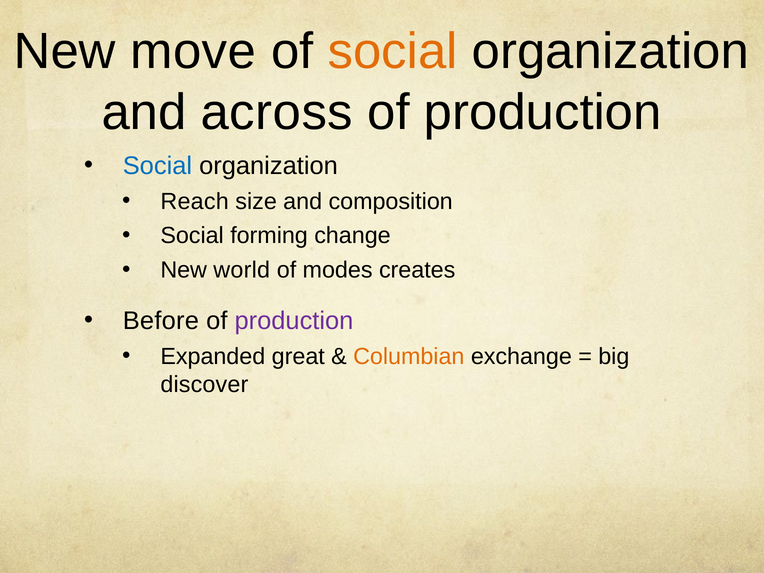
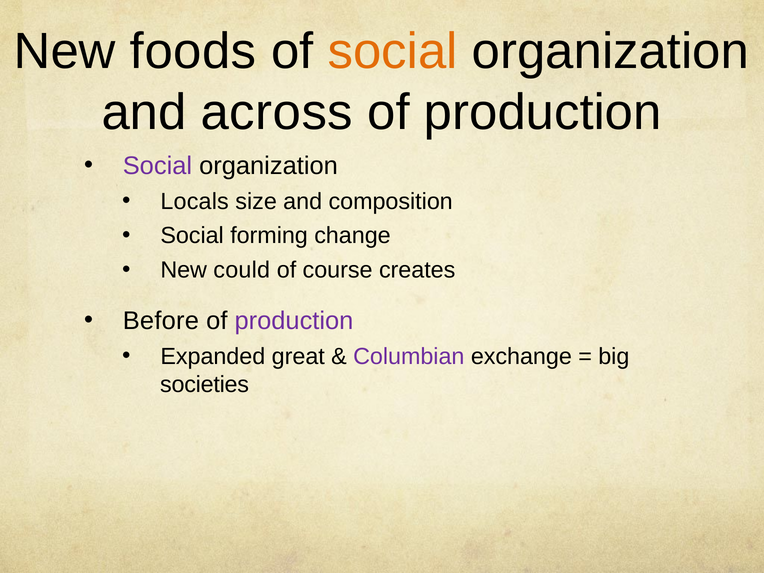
move: move -> foods (193, 51)
Social colour: blue -> purple (157, 166)
Reach: Reach -> Locals (195, 201)
world: world -> could (242, 270)
modes: modes -> course (338, 270)
Columbian colour: orange -> purple (409, 356)
discover: discover -> societies (205, 384)
